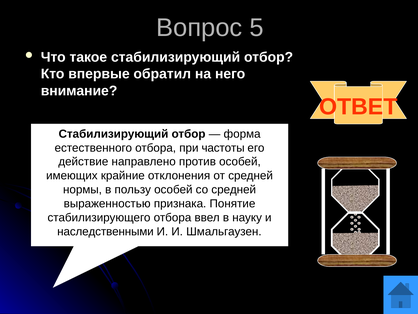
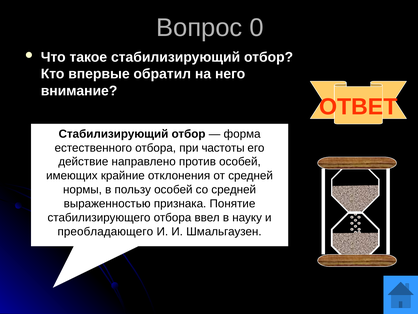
5: 5 -> 0 (257, 28)
наследственными: наследственными -> преобладающего (105, 231)
